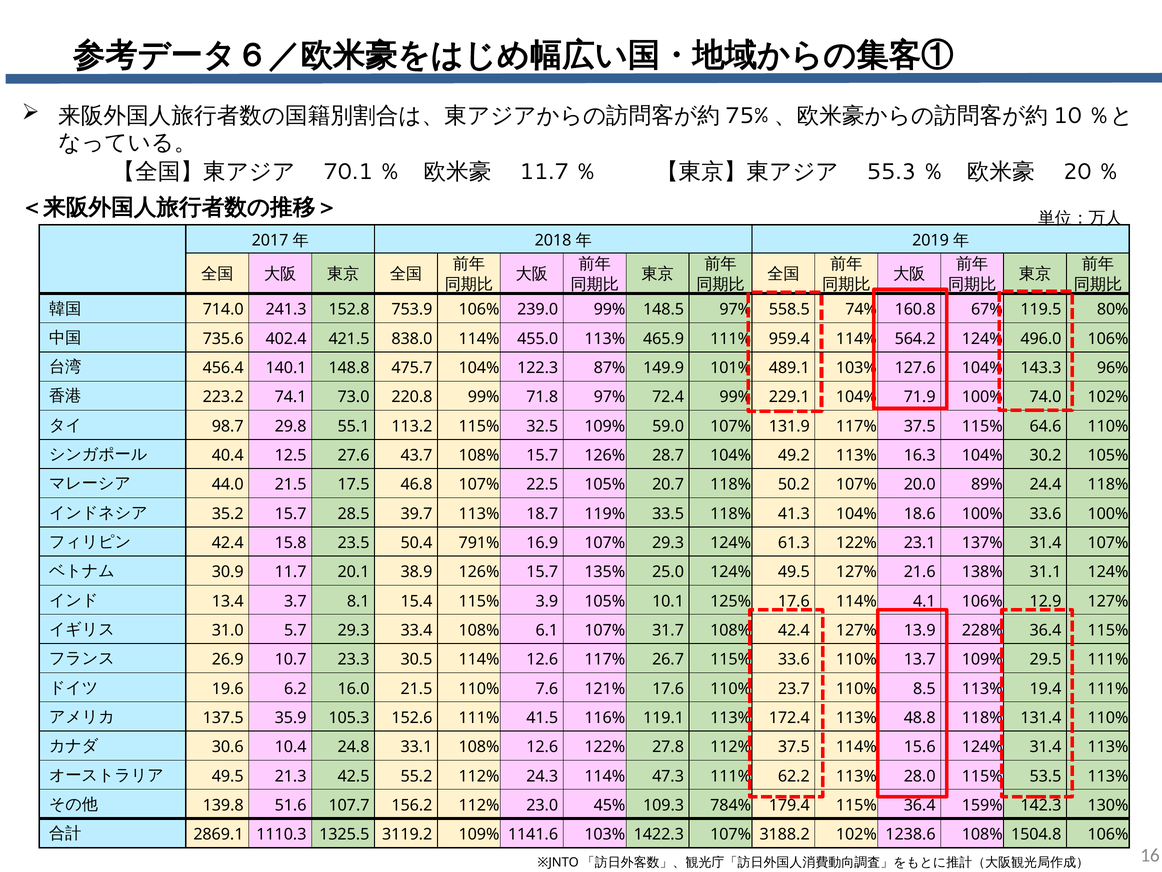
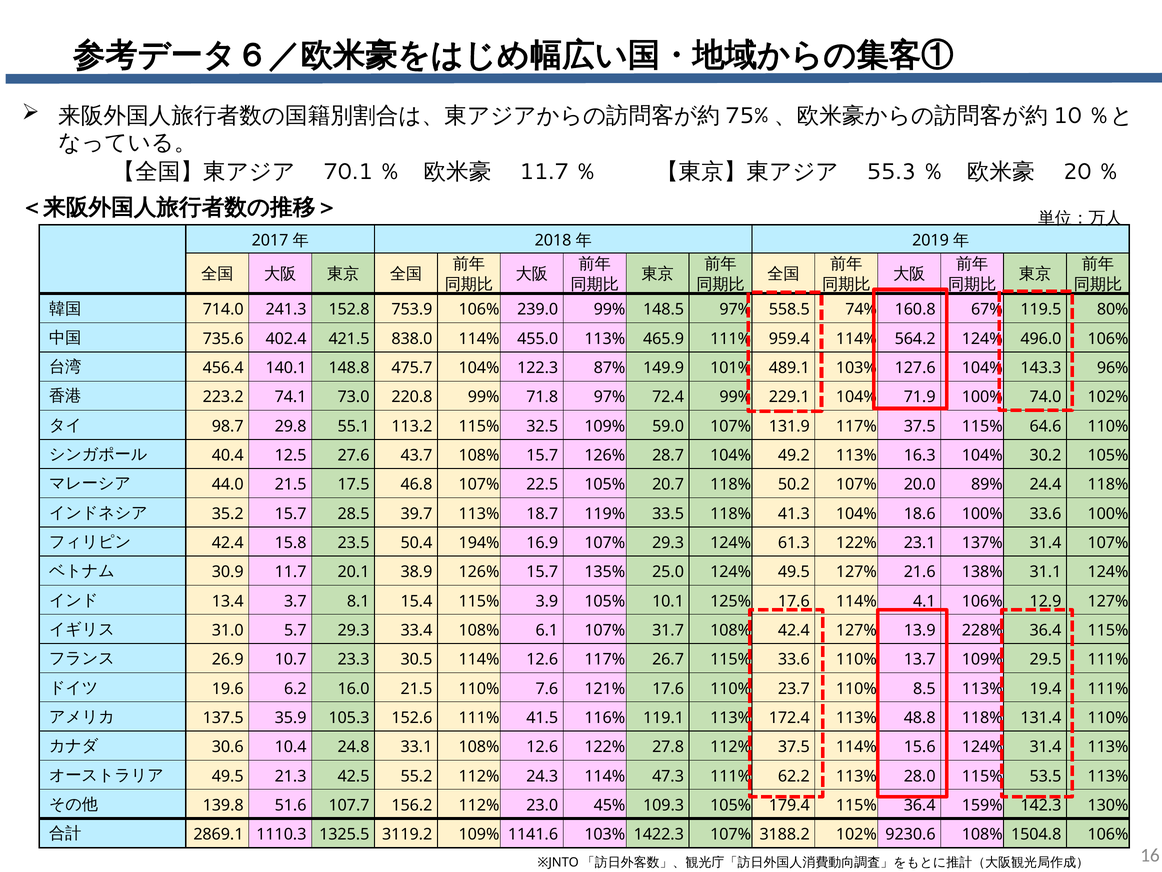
791%: 791% -> 194% (479, 543)
109.3 784%: 784% -> 105% (731, 805)
1238.6: 1238.6 -> 9230.6 (910, 834)
